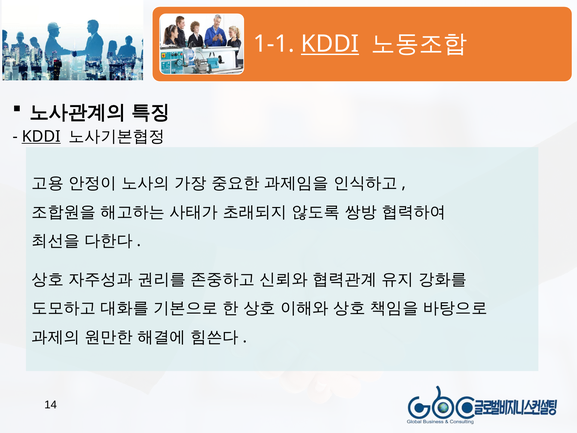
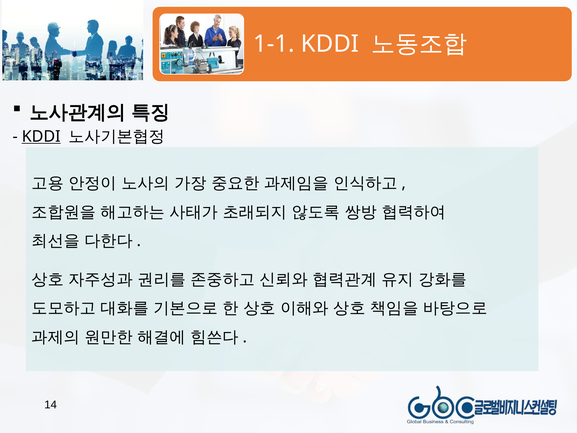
KDDI underline: present -> none (330, 44)
